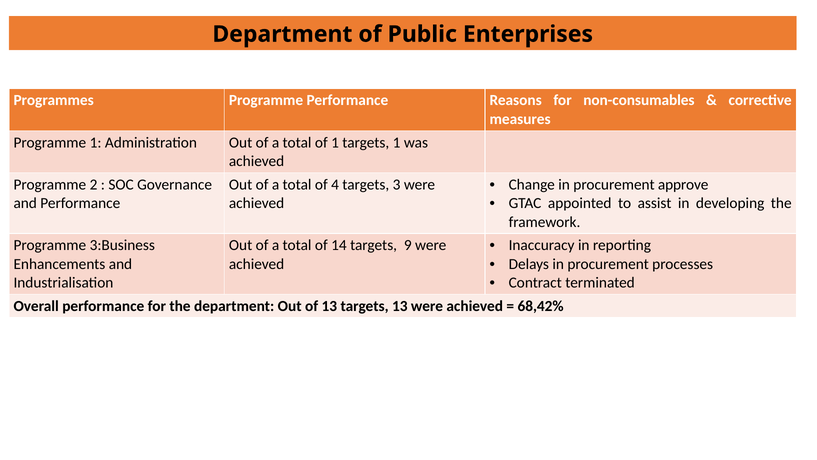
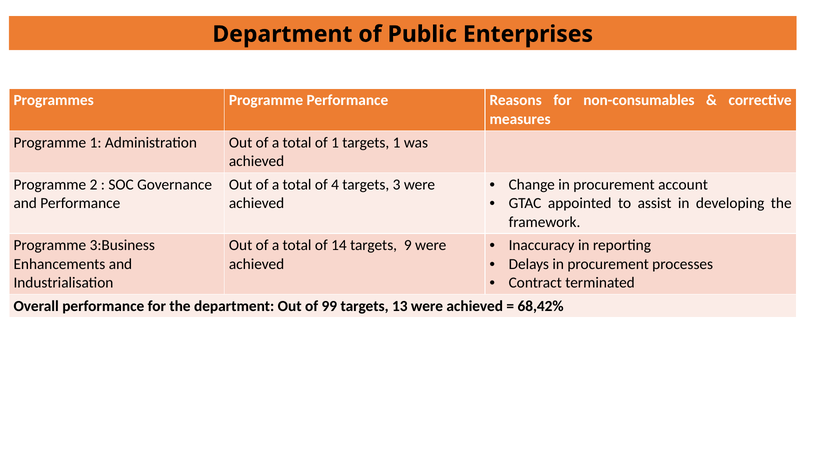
approve: approve -> account (683, 184)
of 13: 13 -> 99 (329, 306)
